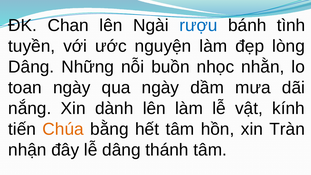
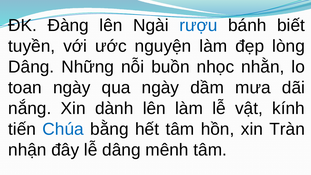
Chan: Chan -> Đàng (68, 25)
tình: tình -> biết (291, 25)
Chúa colour: orange -> blue (63, 129)
thánh: thánh -> mênh (167, 150)
